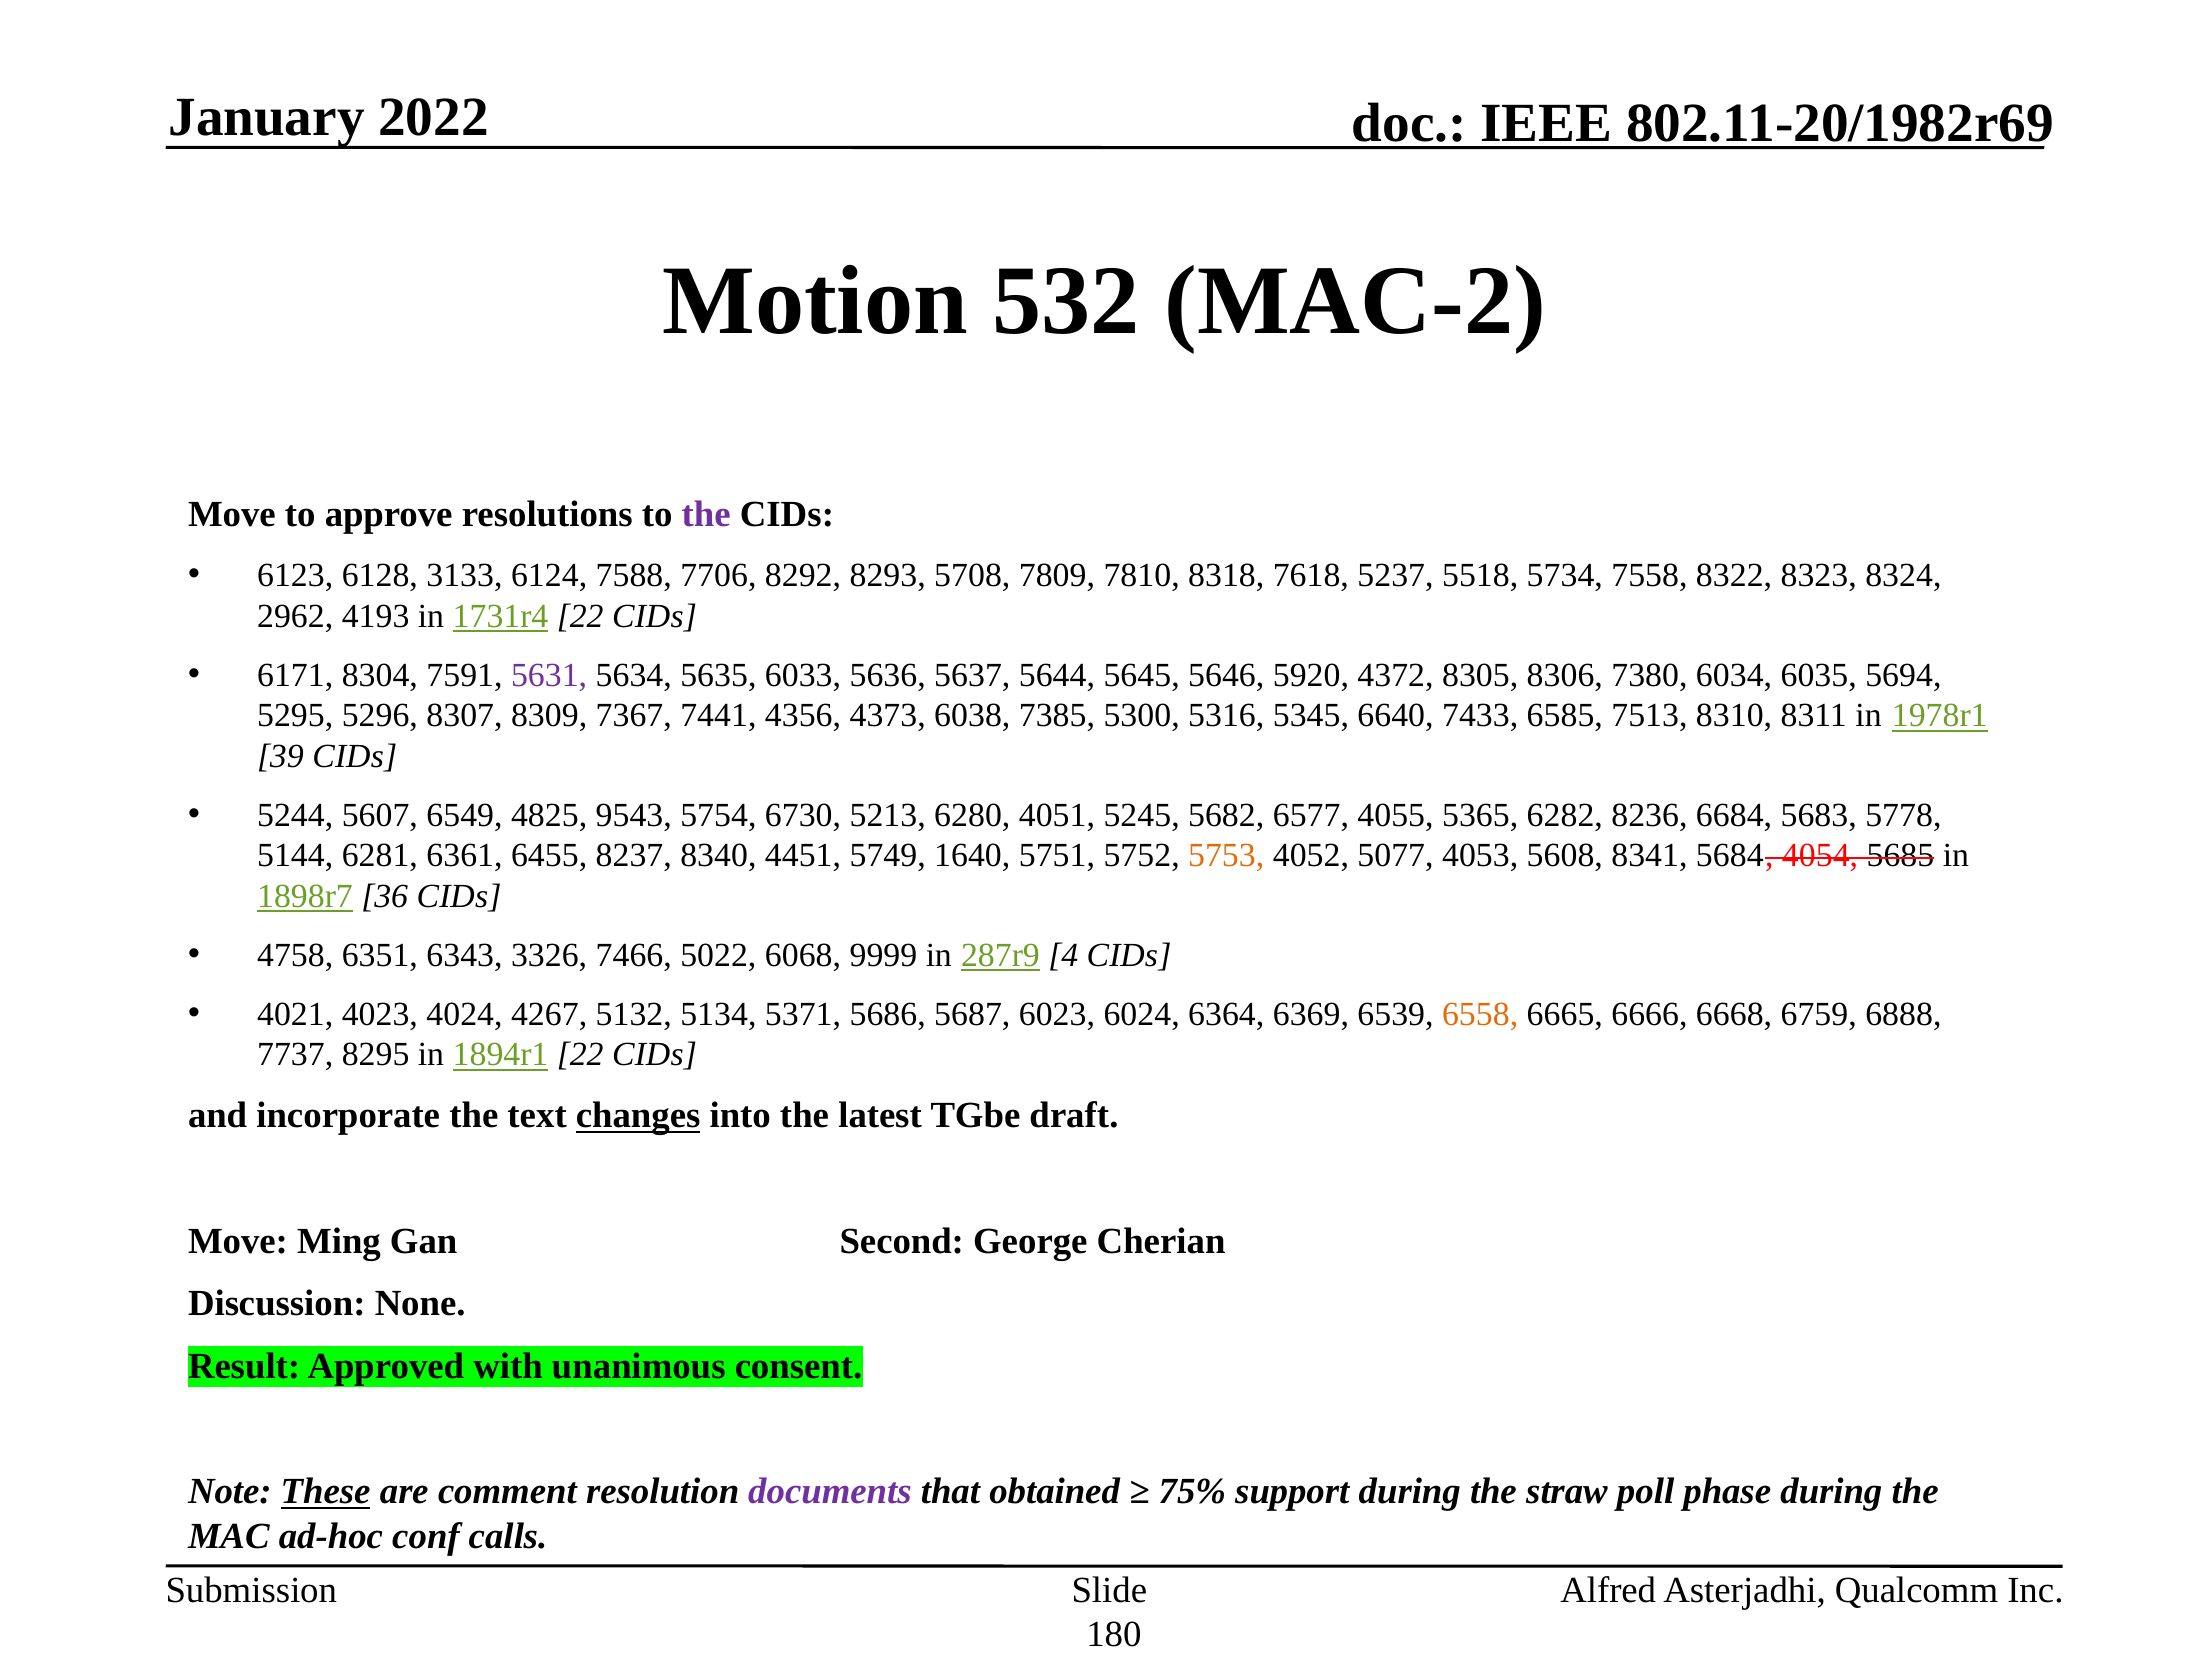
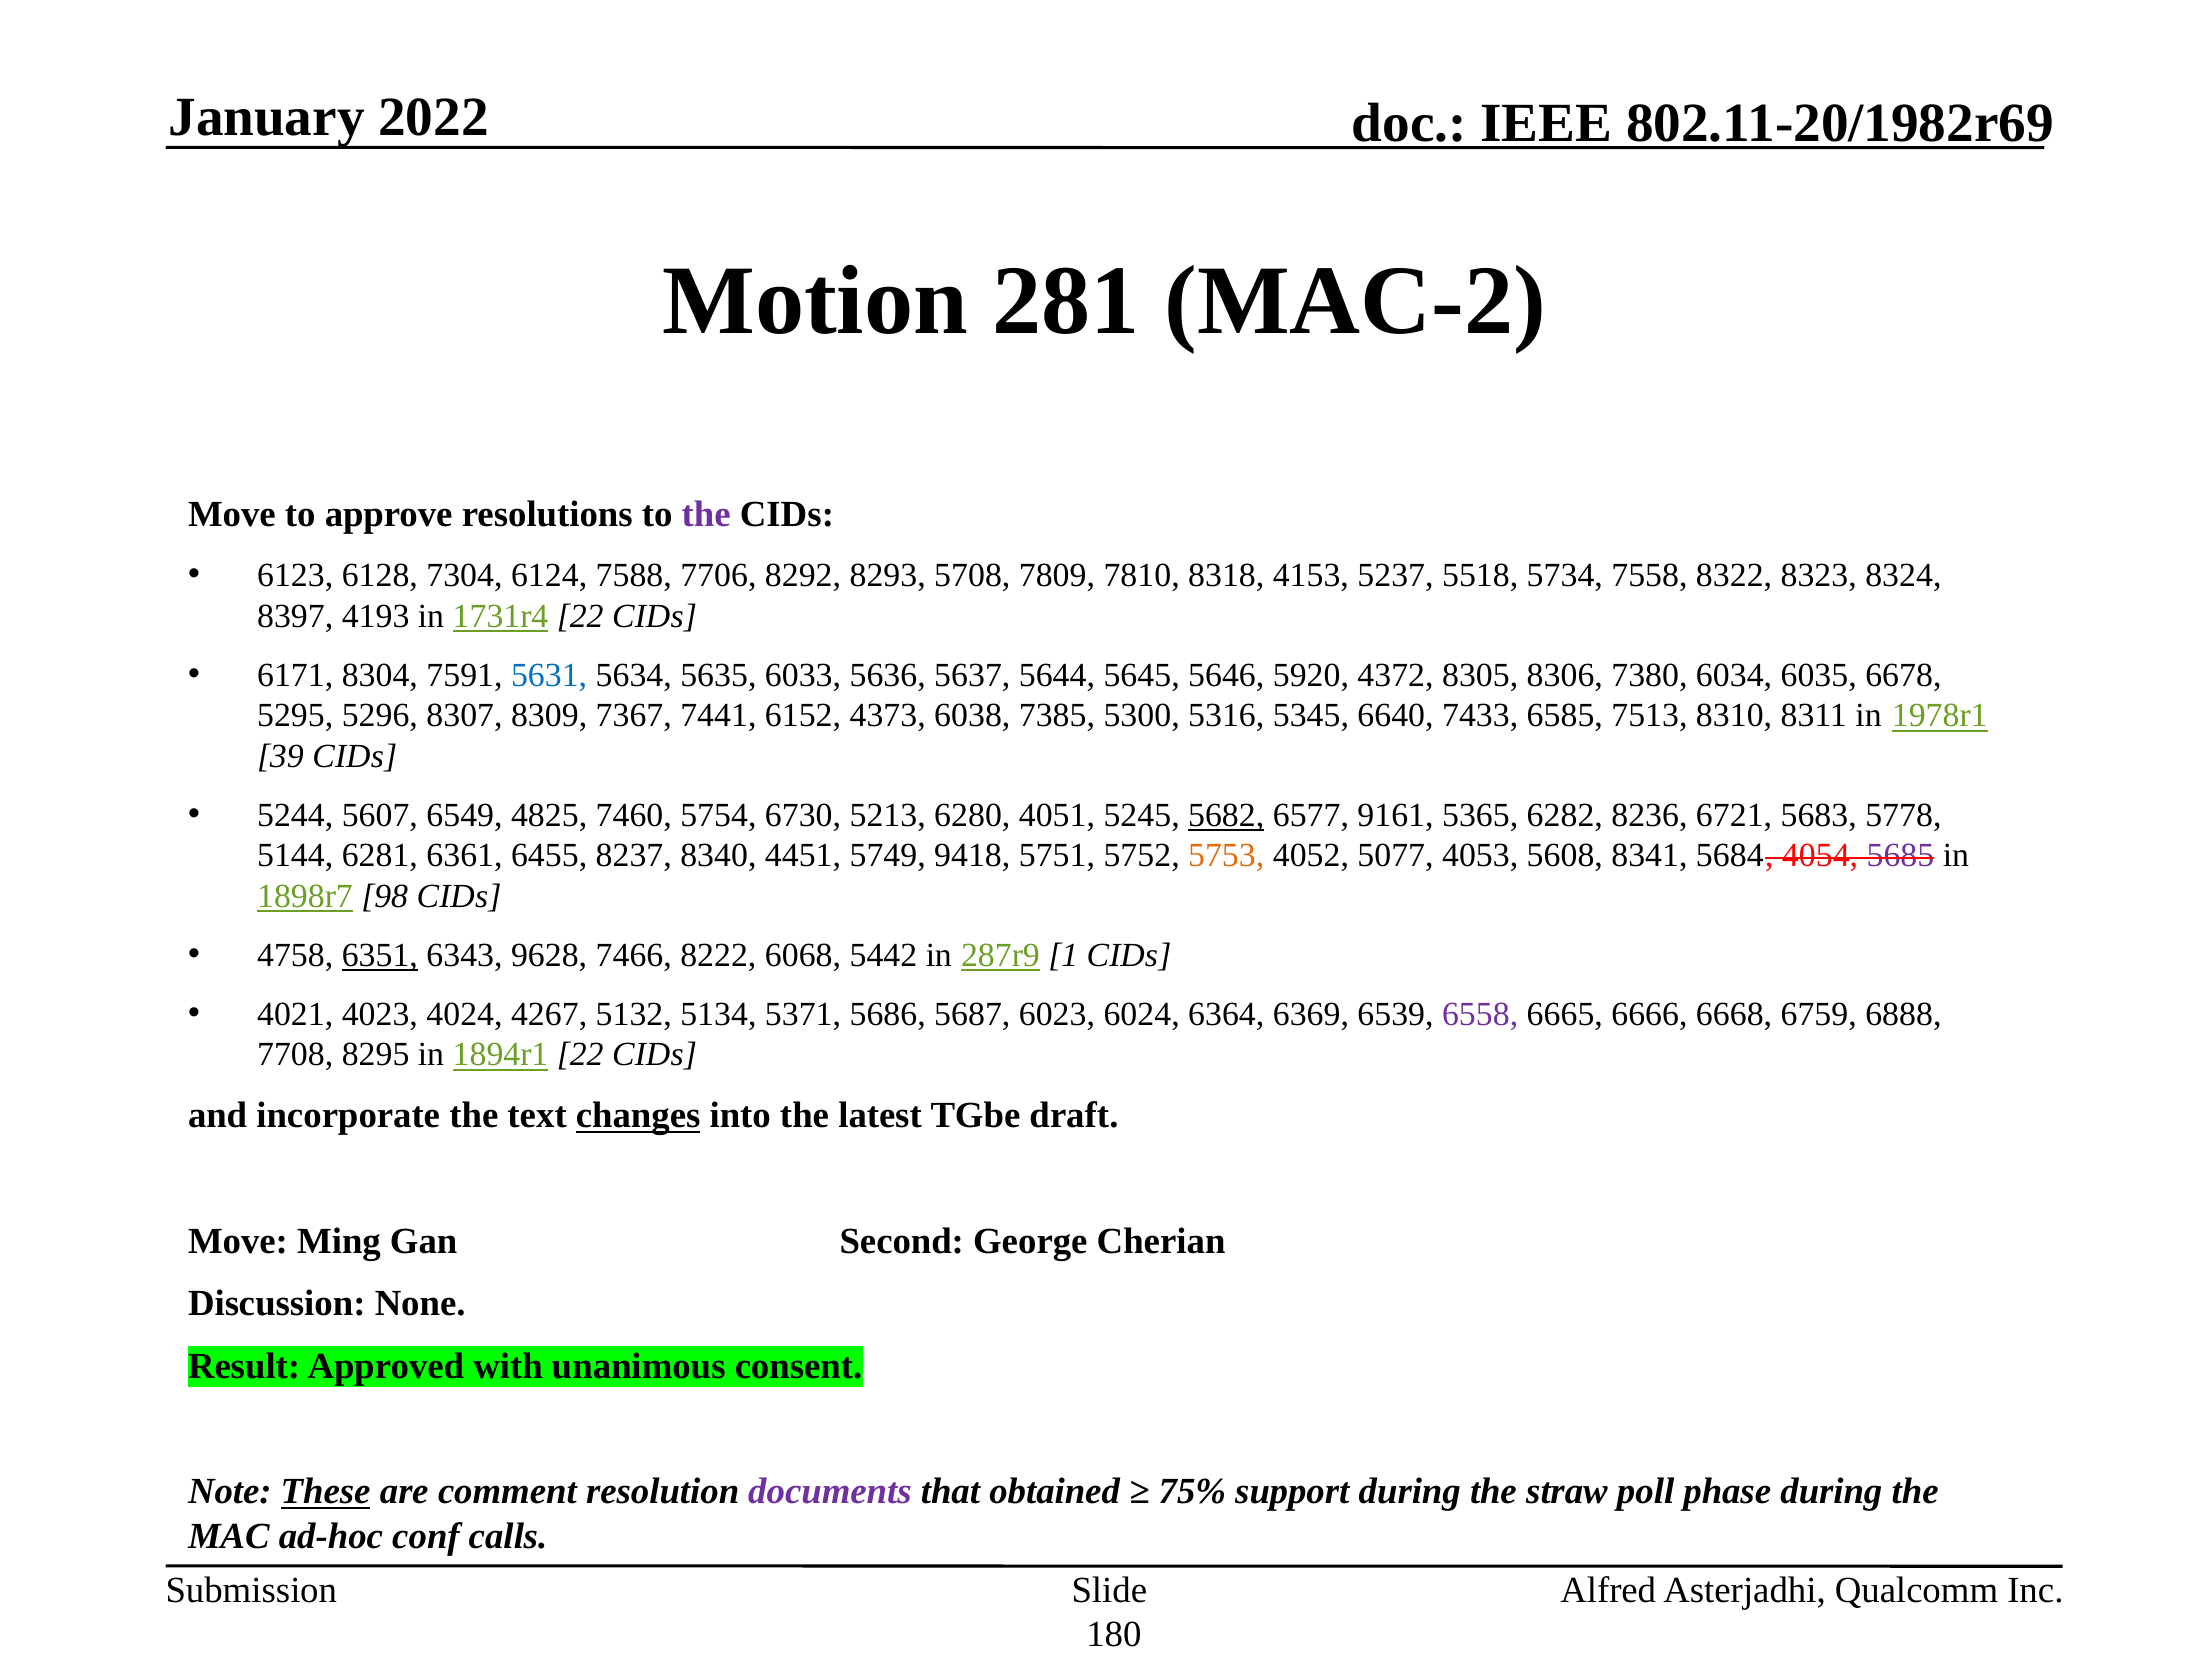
532: 532 -> 281 (1066, 301)
3133: 3133 -> 7304 (464, 575)
7618: 7618 -> 4153 (1311, 575)
2962: 2962 -> 8397 (295, 616)
5631 colour: purple -> blue (549, 675)
5694: 5694 -> 6678 (1903, 675)
4356: 4356 -> 6152 (803, 715)
9543: 9543 -> 7460 (634, 815)
5682 underline: none -> present (1226, 815)
4055: 4055 -> 9161 (1396, 815)
6684: 6684 -> 6721 (1734, 815)
1640: 1640 -> 9418 (972, 855)
5685 colour: black -> purple (1900, 855)
36: 36 -> 98 (385, 896)
6351 underline: none -> present (380, 955)
3326: 3326 -> 9628 (549, 955)
5022: 5022 -> 8222 (718, 955)
9999: 9999 -> 5442 (883, 955)
4: 4 -> 1 (1063, 955)
6558 colour: orange -> purple (1480, 1014)
7737: 7737 -> 7708 (295, 1054)
